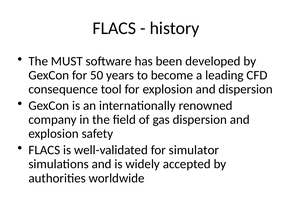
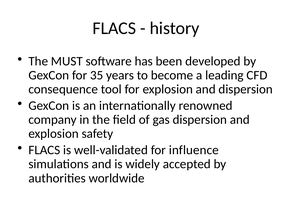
50: 50 -> 35 (97, 75)
simulator: simulator -> influence (194, 150)
